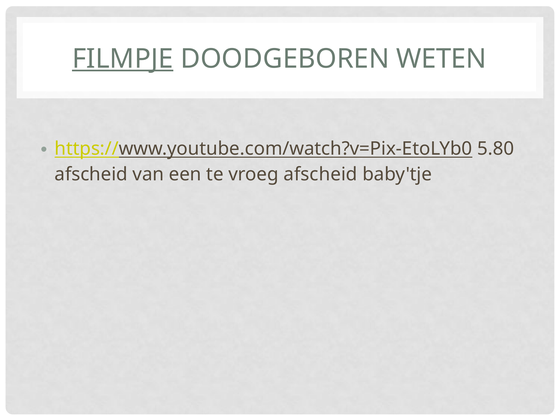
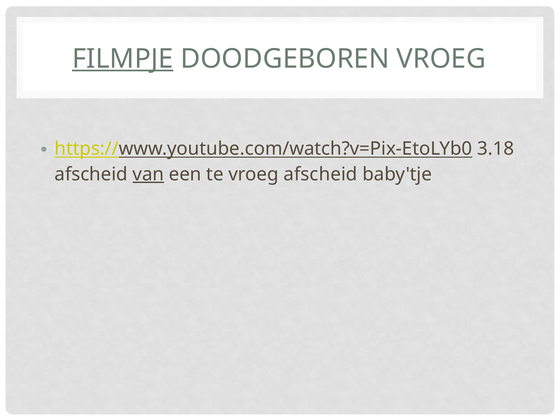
DOODGEBOREN WETEN: WETEN -> VROEG (441, 59)
5.80: 5.80 -> 3.18 (496, 149)
van underline: none -> present (148, 174)
